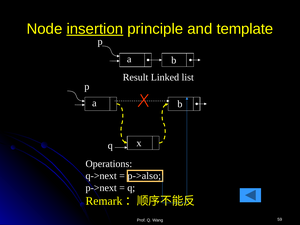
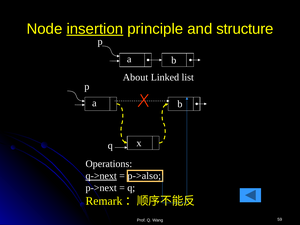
template: template -> structure (245, 29)
Result: Result -> About (136, 77)
q->next underline: none -> present (101, 176)
